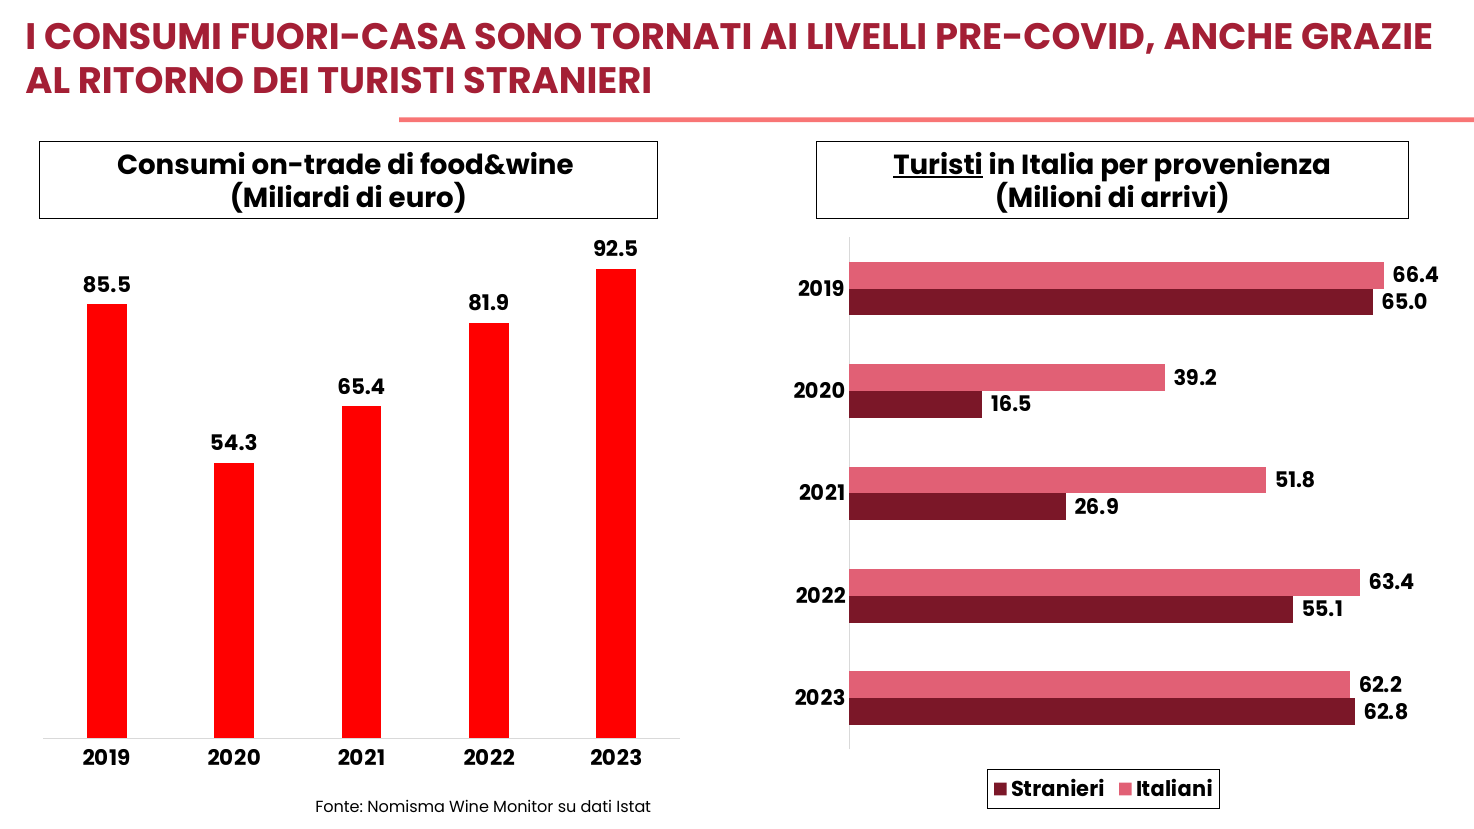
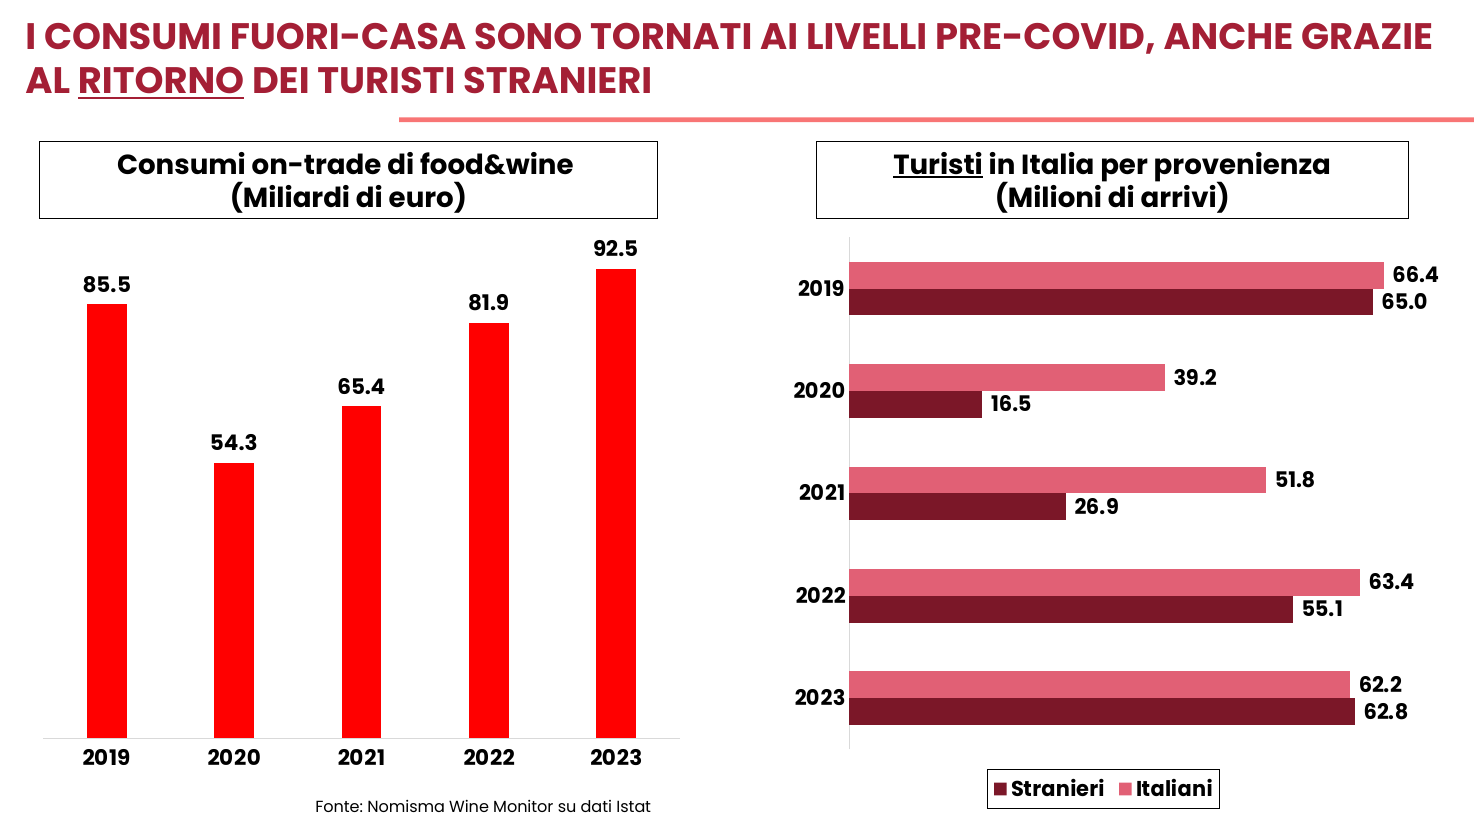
RITORNO underline: none -> present (161, 82)
